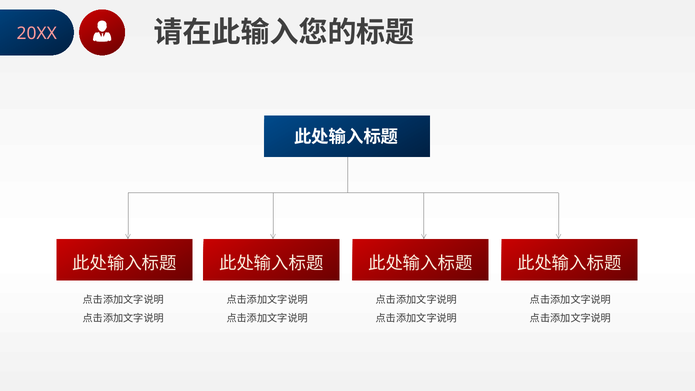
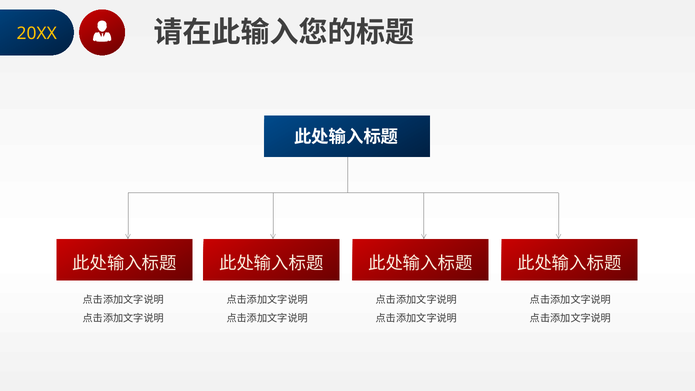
20XX colour: pink -> yellow (37, 34)
